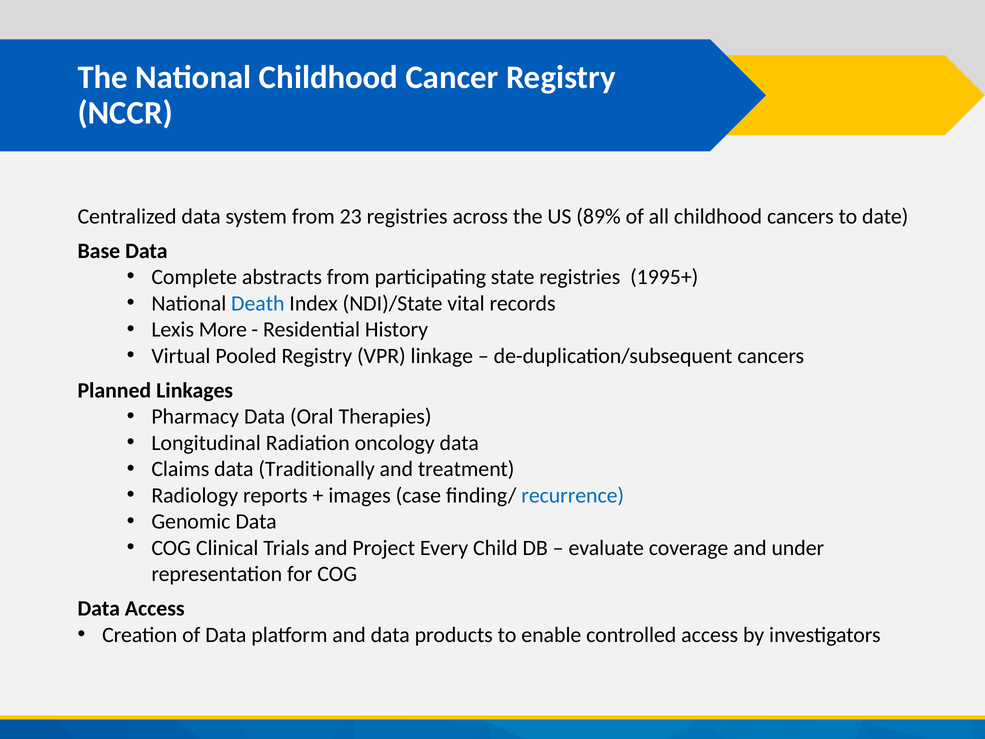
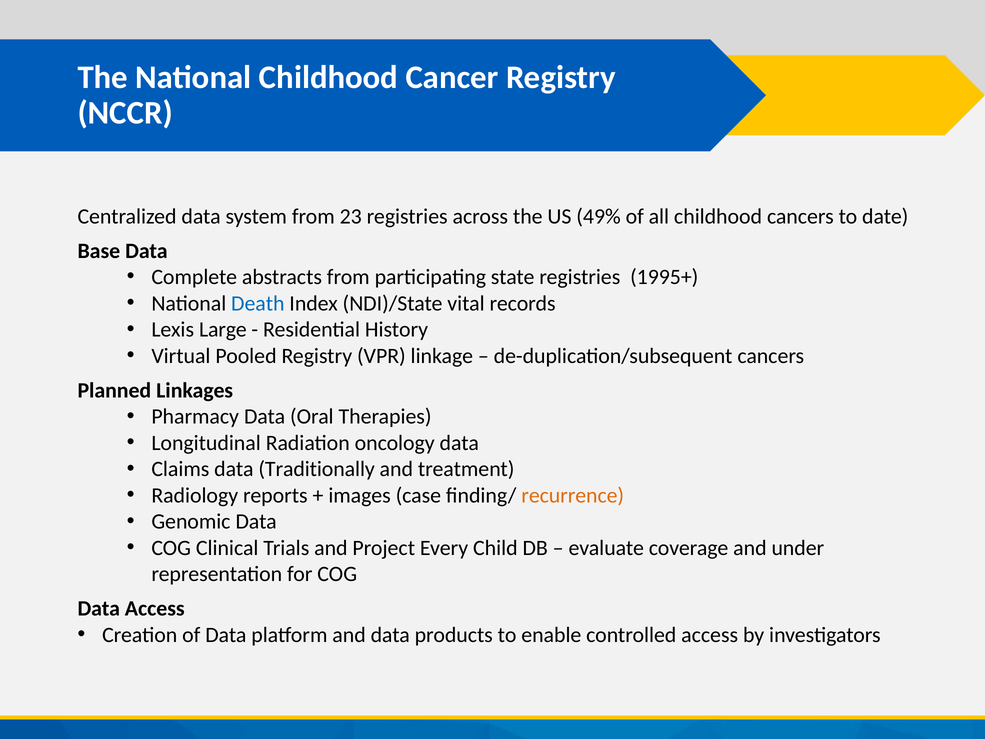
89%: 89% -> 49% (599, 216)
More: More -> Large (223, 329)
recurrence colour: blue -> orange (573, 495)
